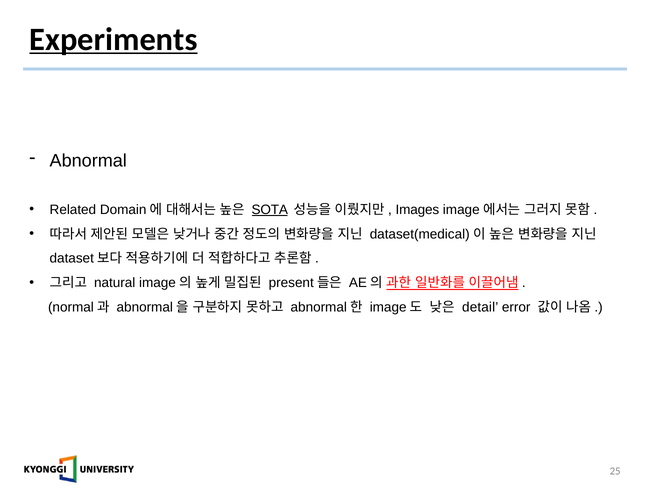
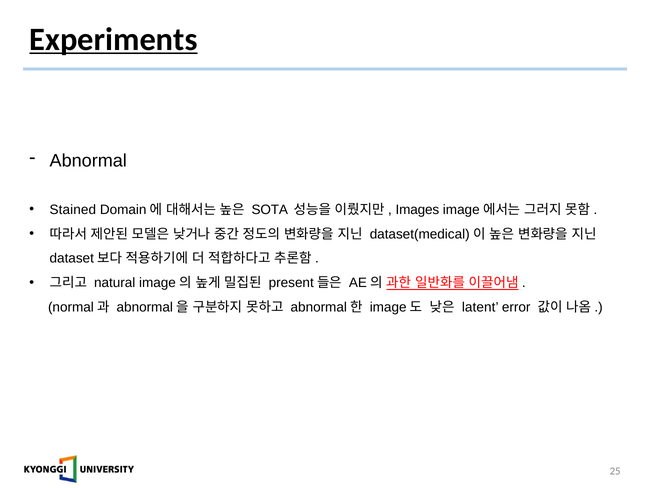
Related: Related -> Stained (73, 209)
SOTA underline: present -> none (270, 209)
detail: detail -> latent (480, 307)
